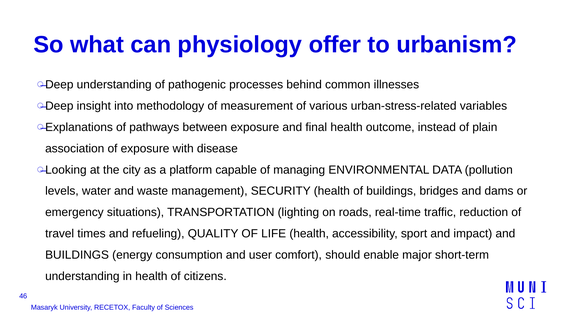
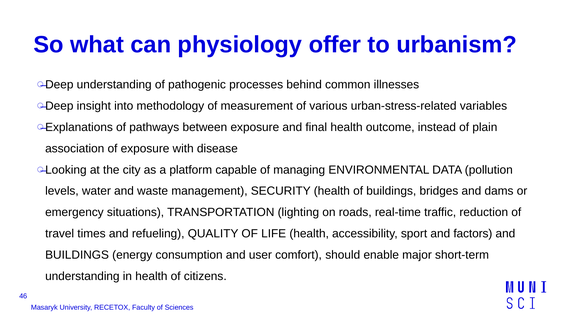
impact: impact -> factors (473, 234)
